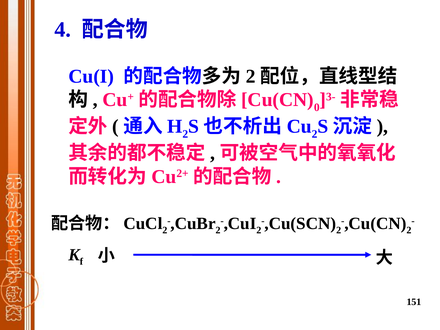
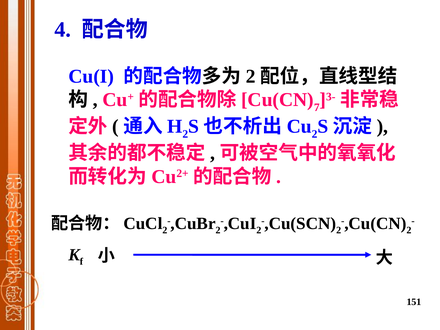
0: 0 -> 7 (317, 107)
